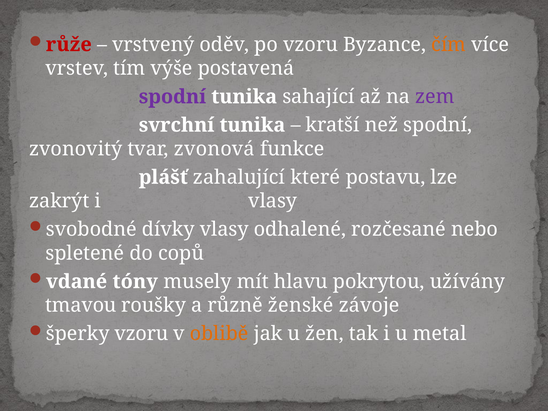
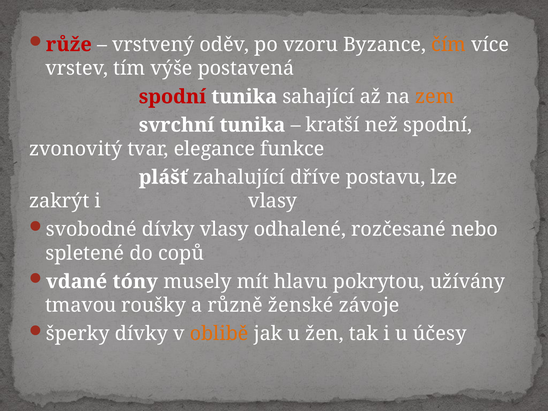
spodní colour: purple -> red (172, 97)
zem colour: purple -> orange (435, 97)
zvonová: zvonová -> elegance (214, 149)
které: které -> dříve (315, 177)
šperky vzoru: vzoru -> dívky (141, 334)
metal: metal -> účesy (440, 334)
